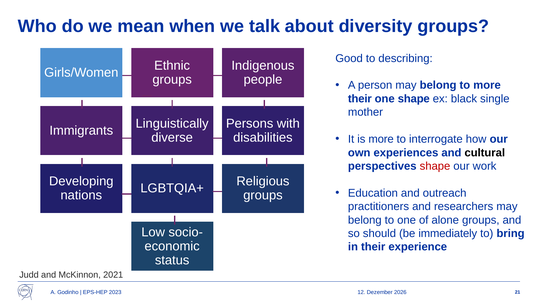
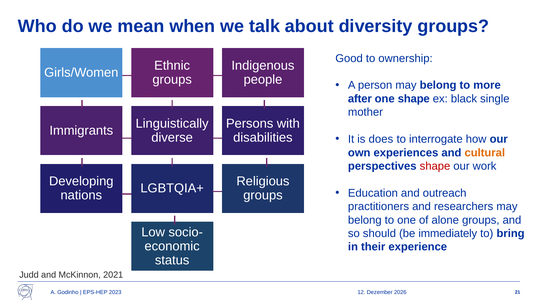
describing: describing -> ownership (405, 58)
their: their -> after (360, 99)
is more: more -> does (381, 139)
cultural colour: black -> orange (485, 152)
